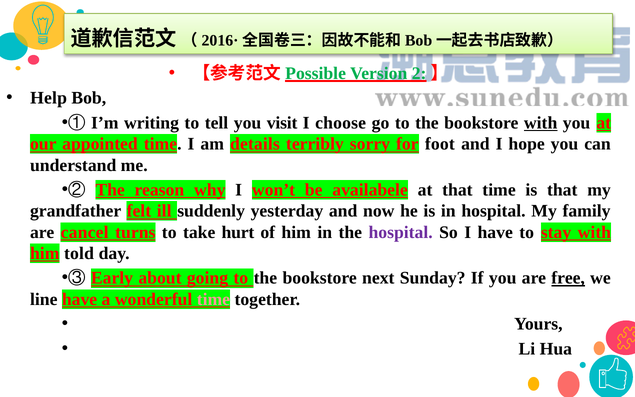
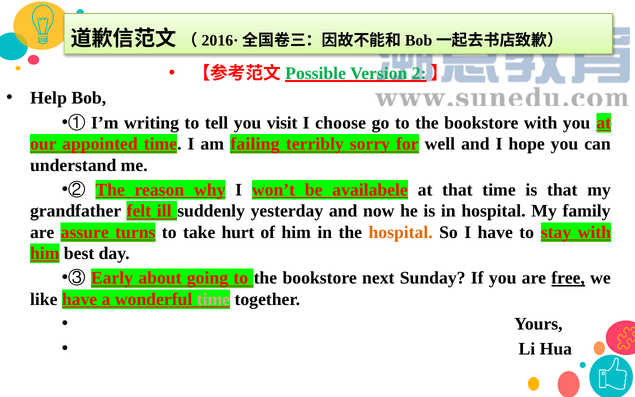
with underline: present -> none (541, 123)
details: details -> failing (255, 144)
foot: foot -> well (440, 144)
cancel: cancel -> assure (85, 232)
hospital colour: purple -> orange (401, 232)
told: told -> best (79, 253)
line: line -> like (44, 299)
